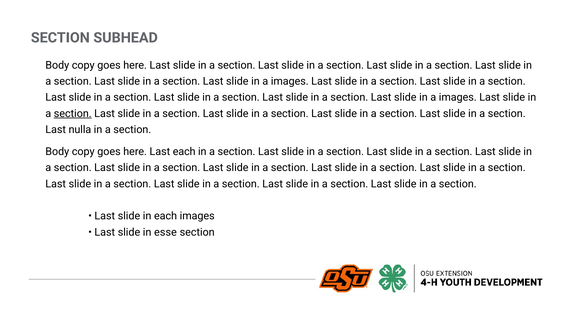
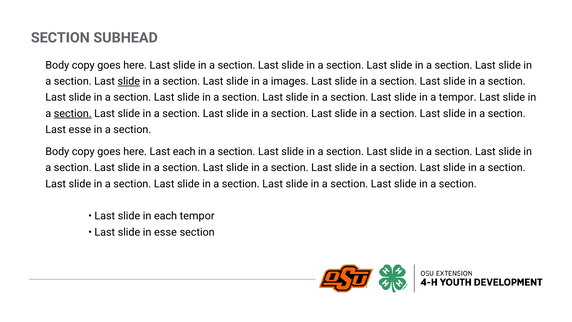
slide underline: none -> present (129, 81)
images: images -> tempor (458, 97)
Last nulla: nulla -> esse (80, 130)
each images: images -> tempor (197, 216)
